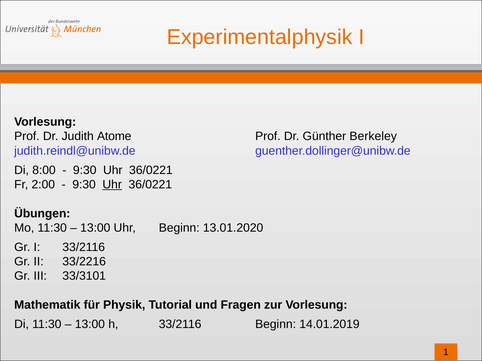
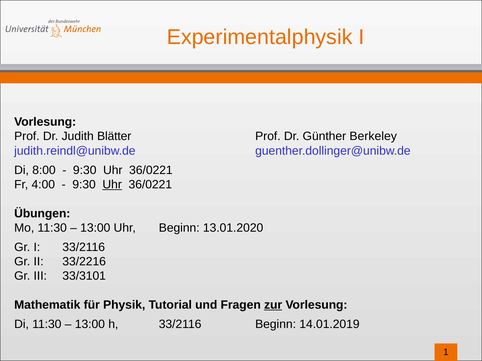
Atome: Atome -> Blätter (114, 137)
2:00: 2:00 -> 4:00 (43, 185)
zur underline: none -> present (273, 305)
